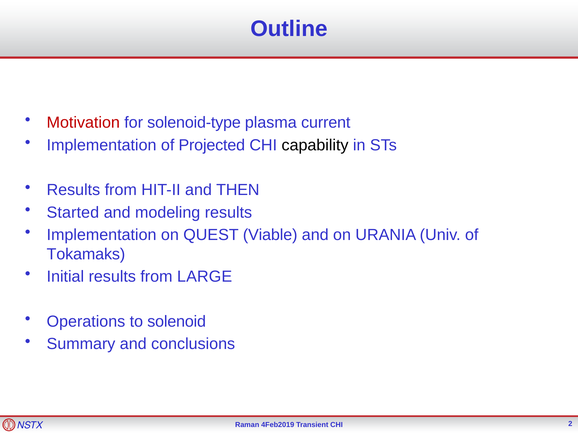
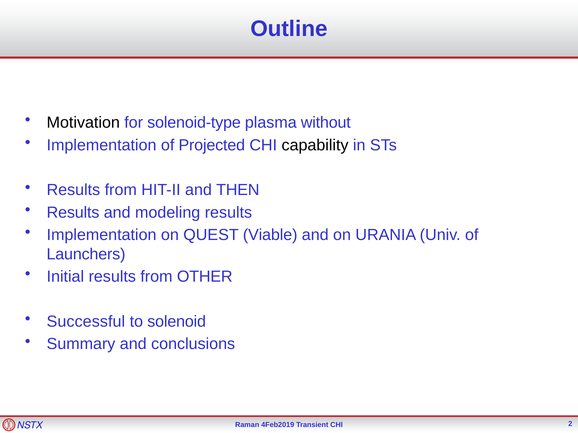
Motivation colour: red -> black (83, 123)
current: current -> without (326, 123)
Started: Started -> Results (73, 213)
Tokamaks: Tokamaks -> Launchers (86, 254)
LARGE: LARGE -> OTHER (205, 277)
Operations: Operations -> Successful (86, 322)
